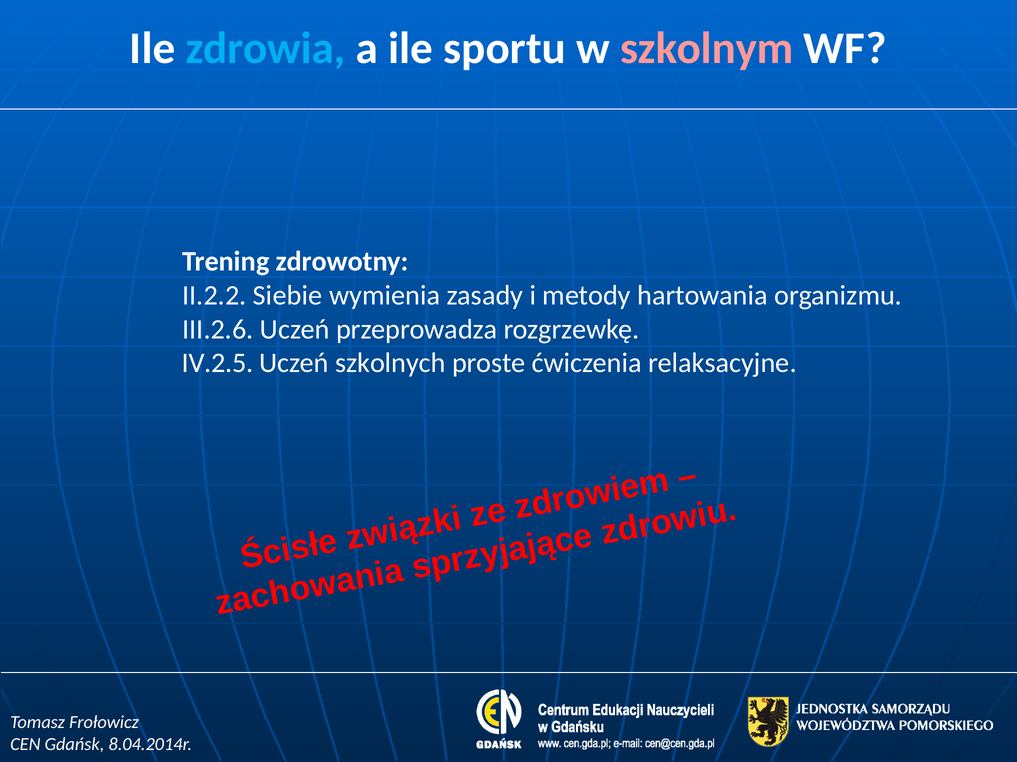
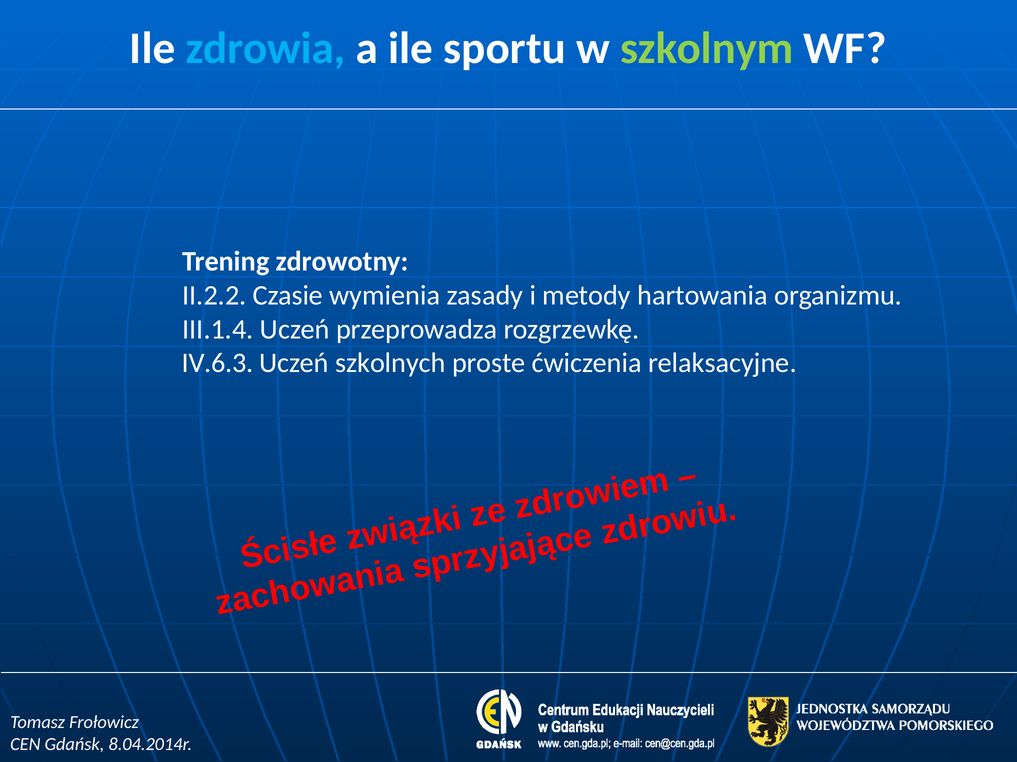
szkolnym colour: pink -> light green (707, 48)
Siebie: Siebie -> Czasie (288, 296)
III.2.6: III.2.6 -> III.1.4 (218, 330)
IV.2.5: IV.2.5 -> IV.6.3 (218, 364)
